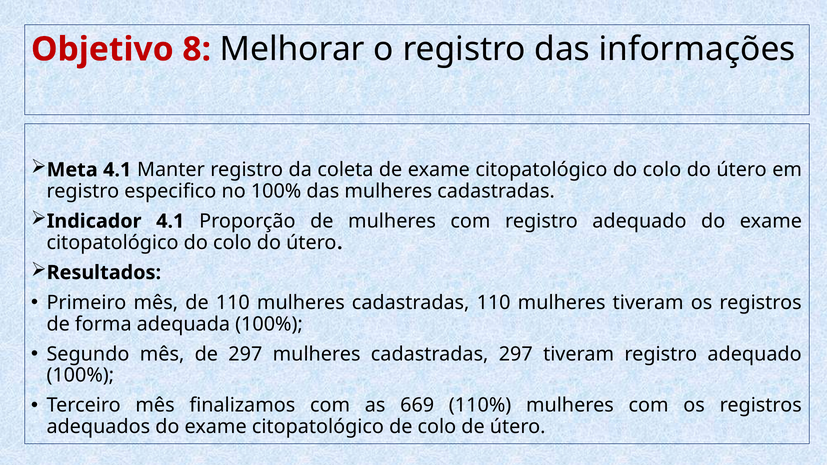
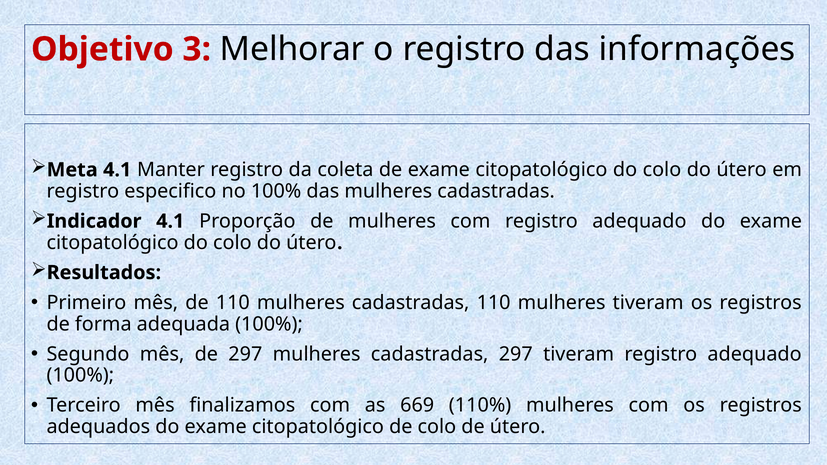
8: 8 -> 3 (197, 49)
